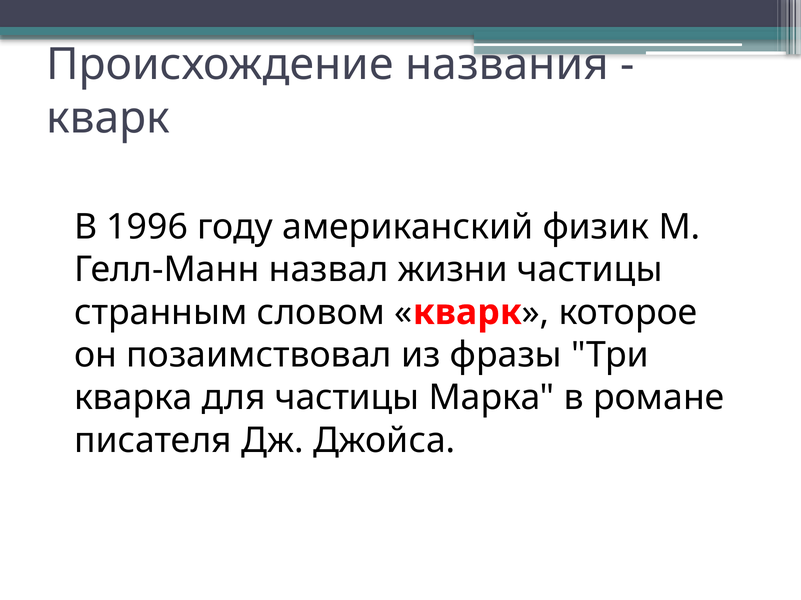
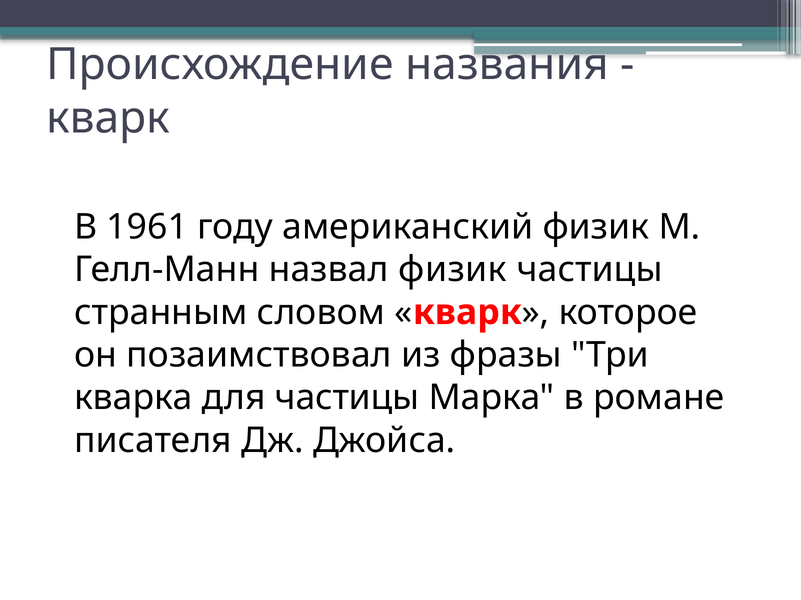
1996: 1996 -> 1961 (147, 227)
назвал жизни: жизни -> физик (453, 270)
